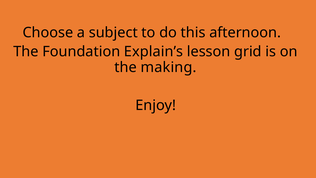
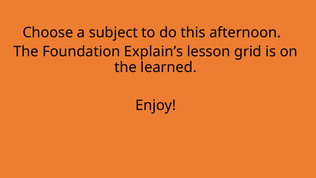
making: making -> learned (169, 67)
